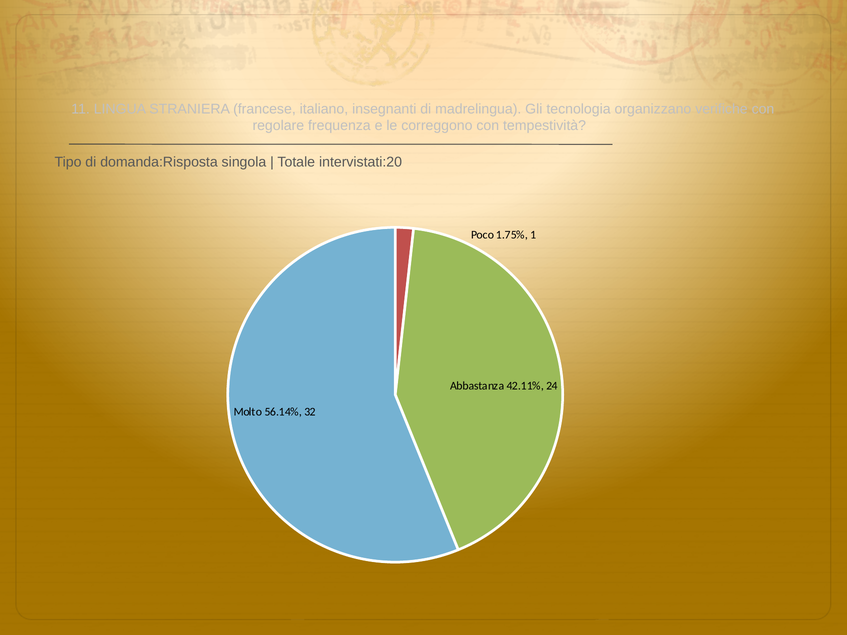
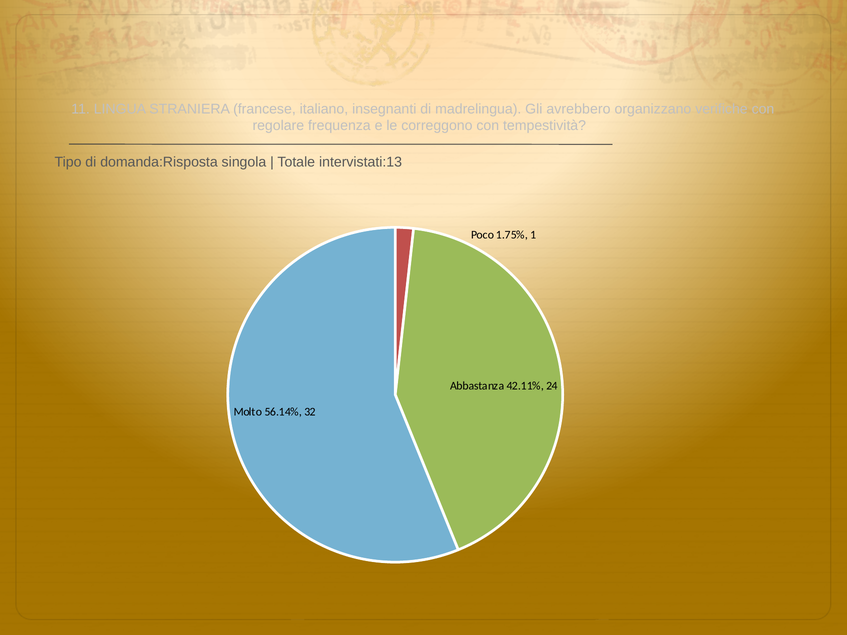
tecnologia: tecnologia -> avrebbero (578, 109)
intervistati:20: intervistati:20 -> intervistati:13 (361, 162)
